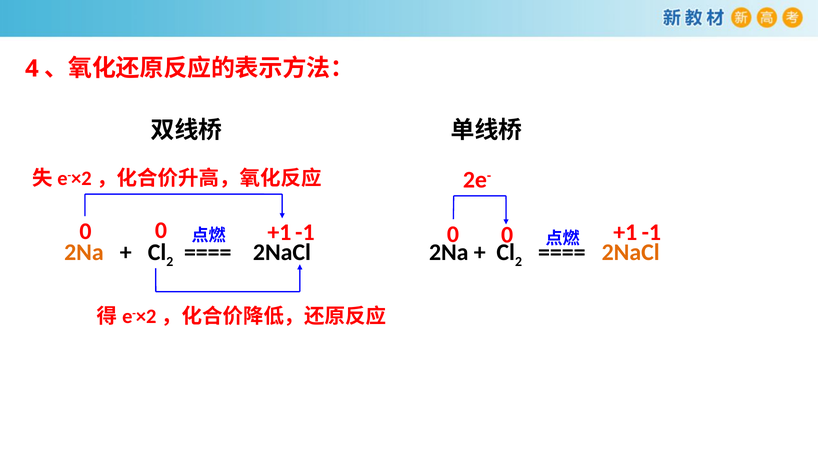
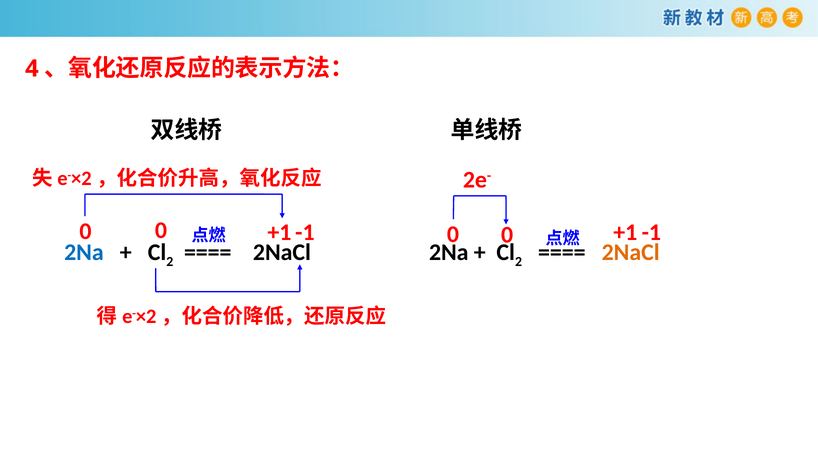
2Na colour: orange -> blue (84, 252)
